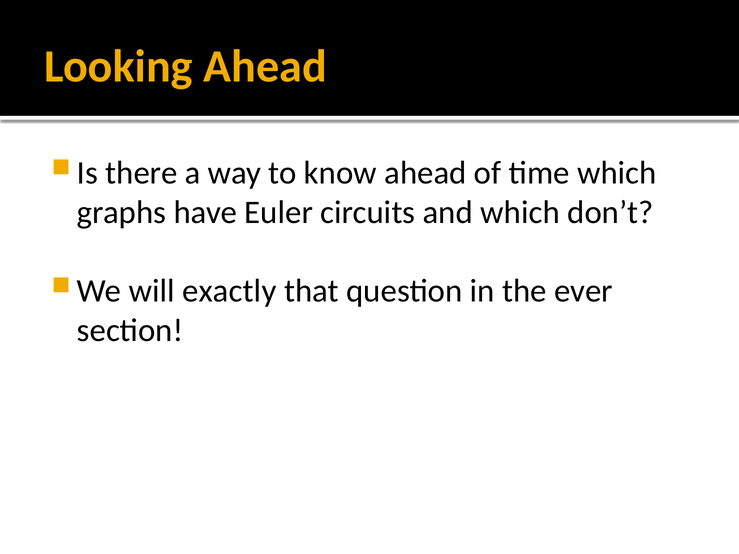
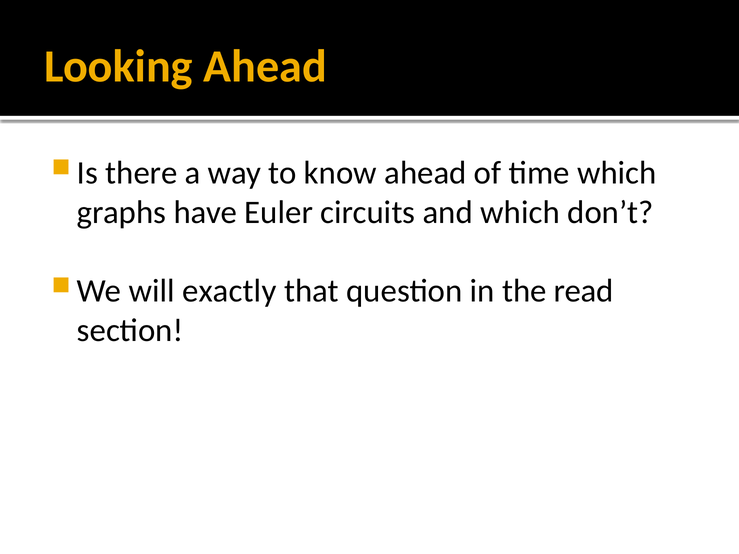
ever: ever -> read (584, 291)
